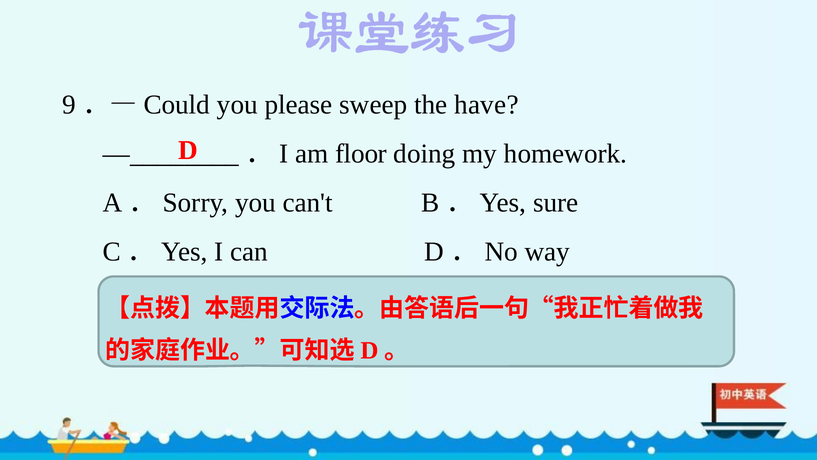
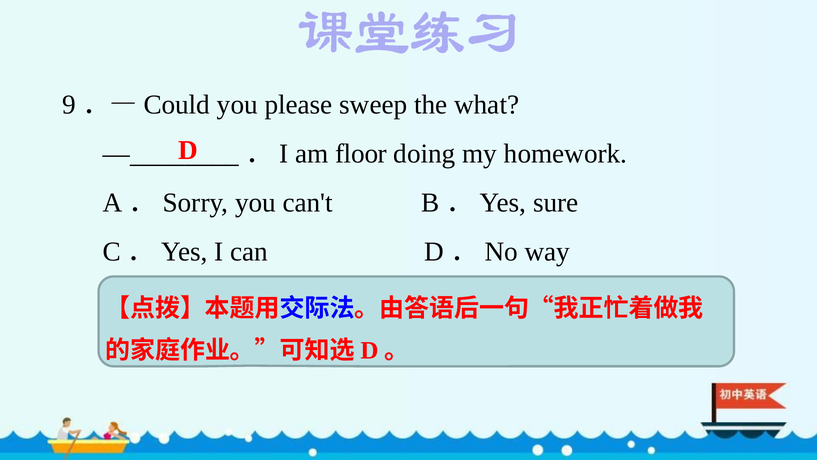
have: have -> what (487, 105)
